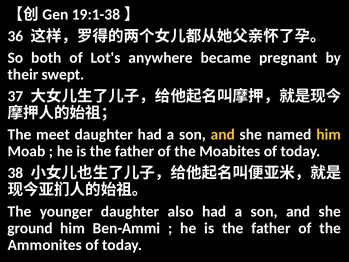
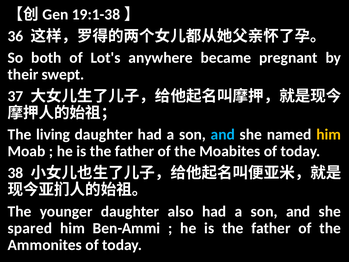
meet: meet -> living (53, 134)
and colour: yellow -> light blue (223, 134)
ground: ground -> spared (30, 228)
